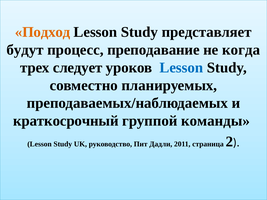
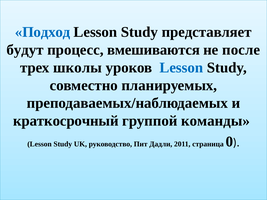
Подход colour: orange -> blue (43, 32)
преподавание: преподавание -> вмешиваются (153, 50)
когда: когда -> после (241, 50)
следует: следует -> школы (78, 68)
2: 2 -> 0 (229, 142)
